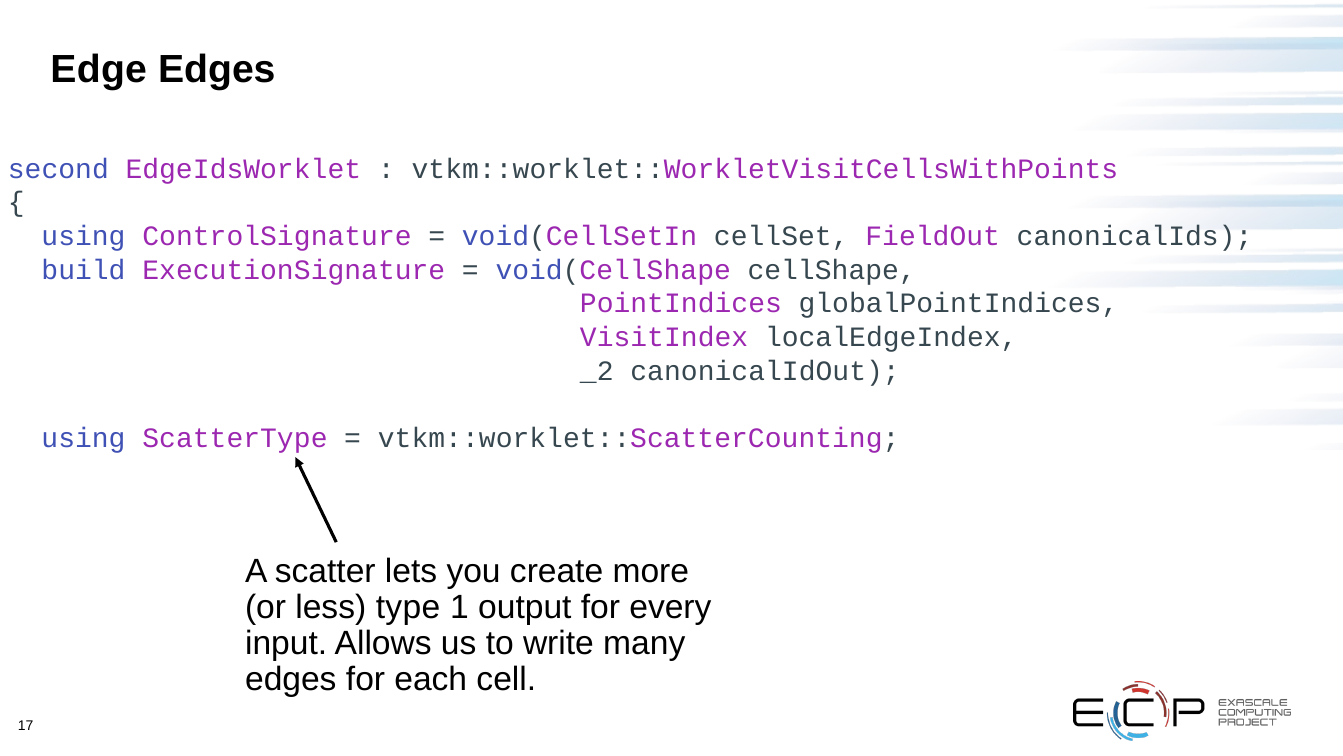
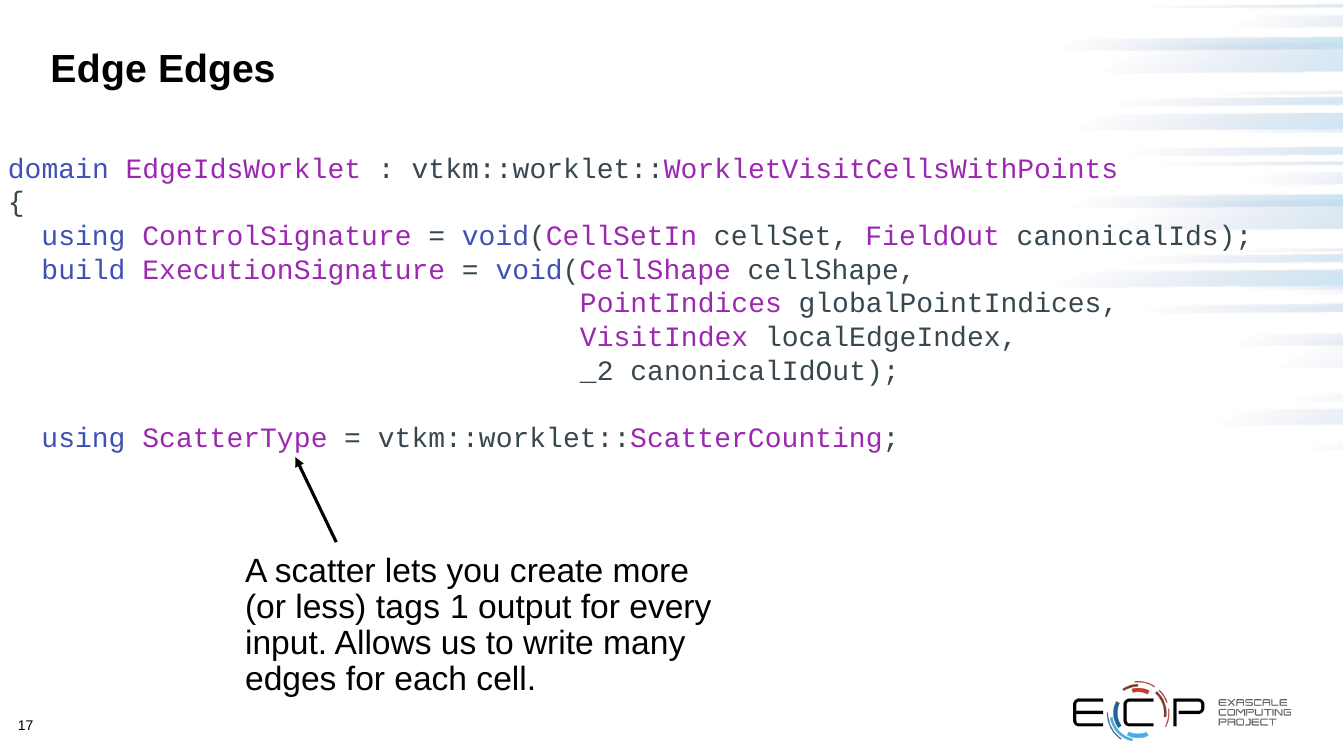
second: second -> domain (58, 169)
type: type -> tags (408, 607)
